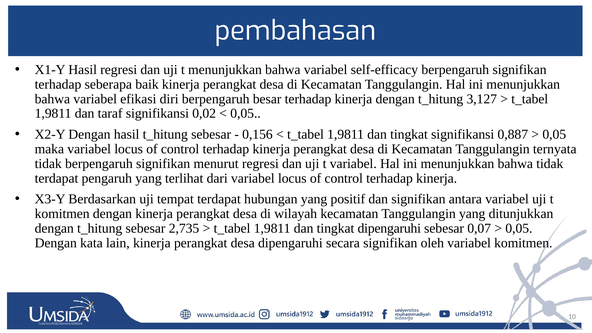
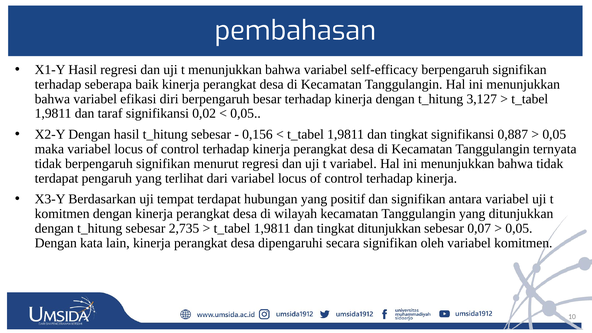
tingkat dipengaruhi: dipengaruhi -> ditunjukkan (389, 228)
